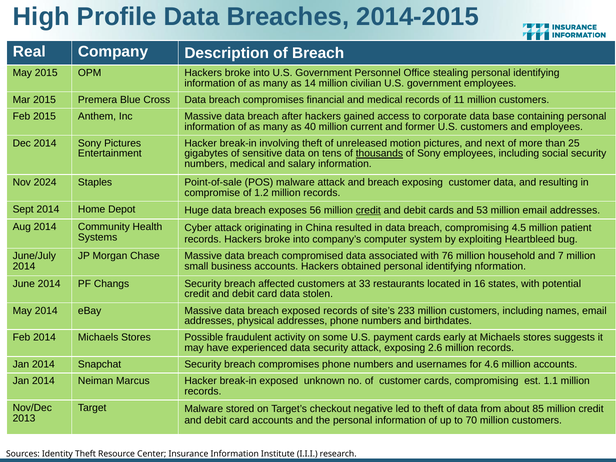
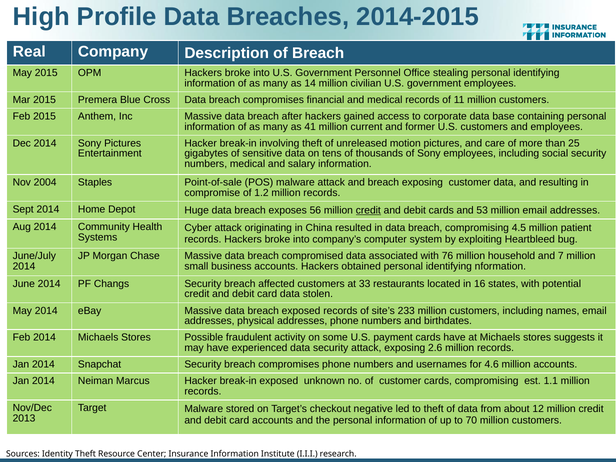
40: 40 -> 41 (310, 127)
next: next -> care (495, 143)
thousands underline: present -> none (379, 154)
2024: 2024 -> 2004 (45, 182)
cards early: early -> have (455, 338)
85: 85 -> 12 (538, 409)
